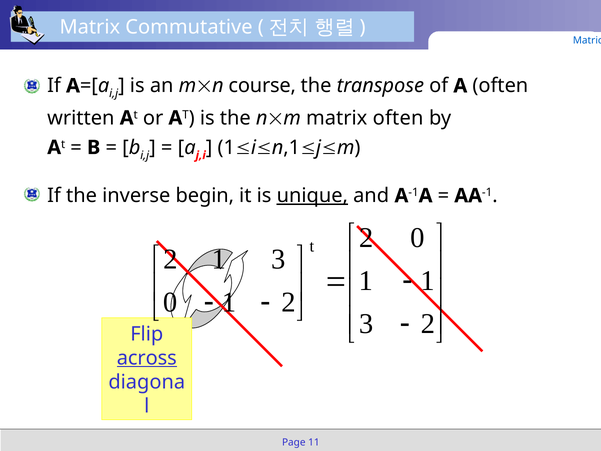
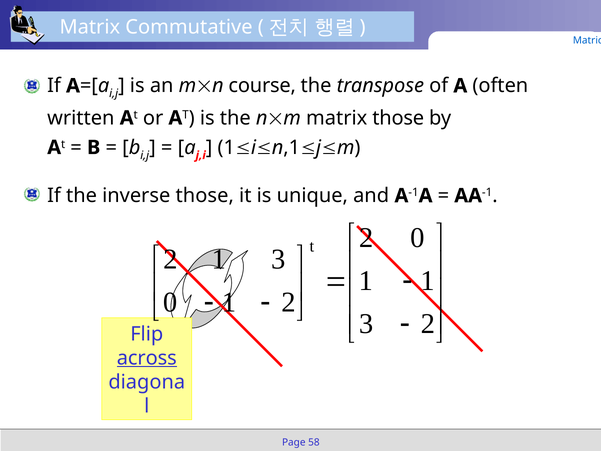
matrix often: often -> those (398, 118)
inverse begin: begin -> those (205, 196)
unique underline: present -> none (312, 196)
11: 11 -> 58 (314, 442)
